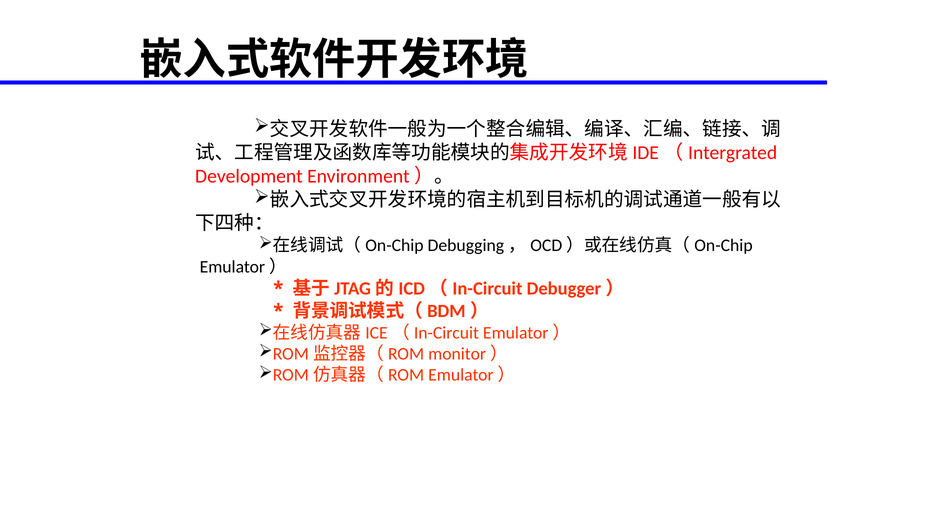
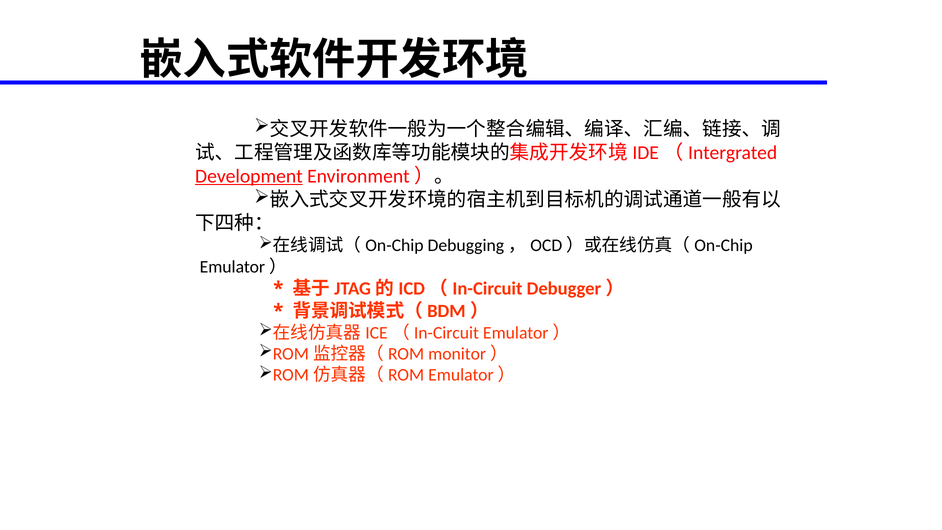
Development underline: none -> present (249, 176)
